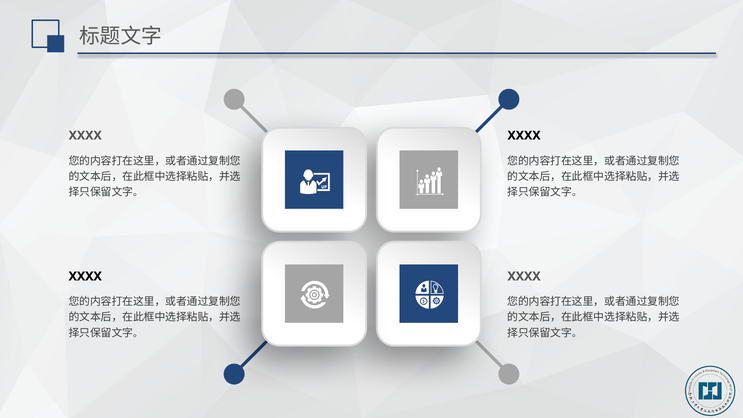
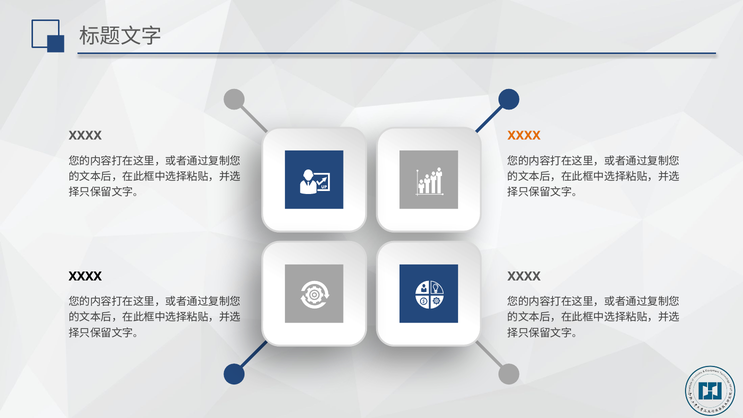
XXXX colour: black -> orange (524, 136)
